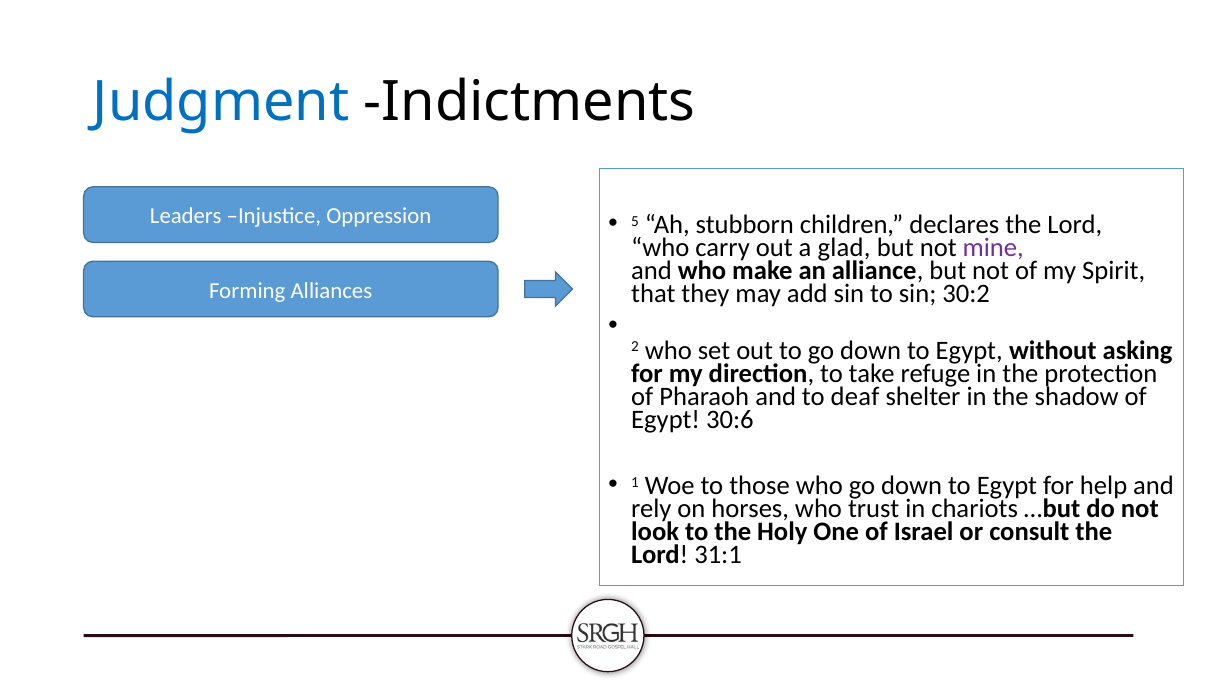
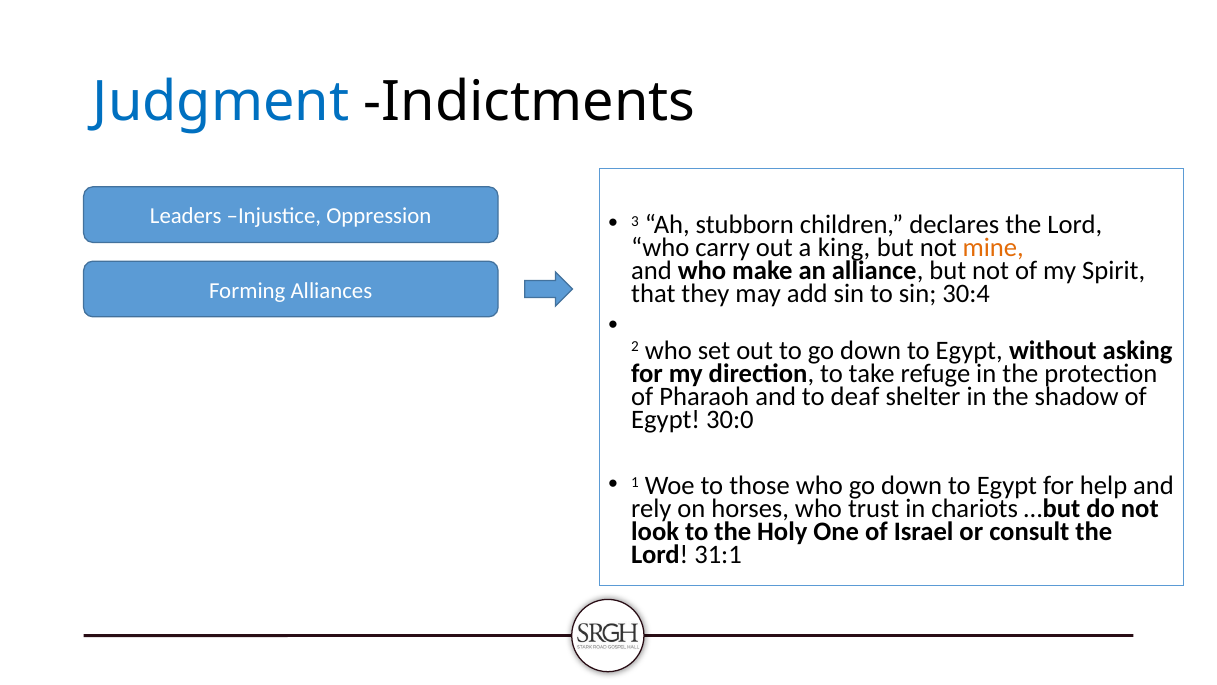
5: 5 -> 3 (635, 221)
glad: glad -> king (844, 248)
mine colour: purple -> orange (993, 248)
30:2: 30:2 -> 30:4 (966, 294)
30:6: 30:6 -> 30:0 (730, 419)
